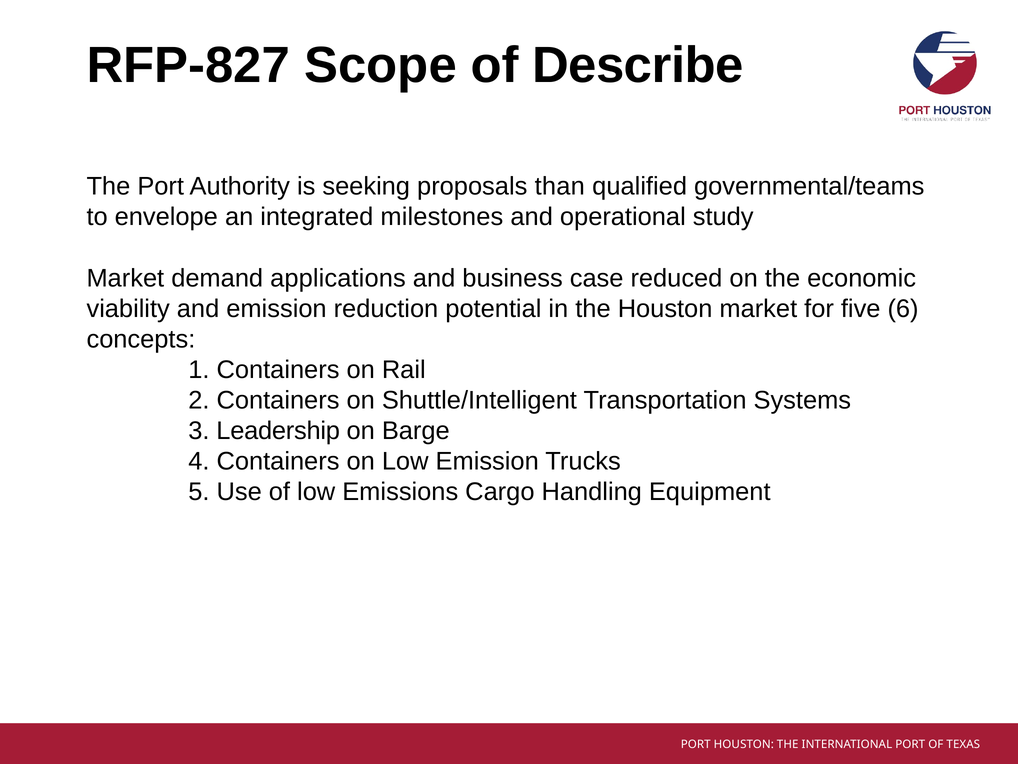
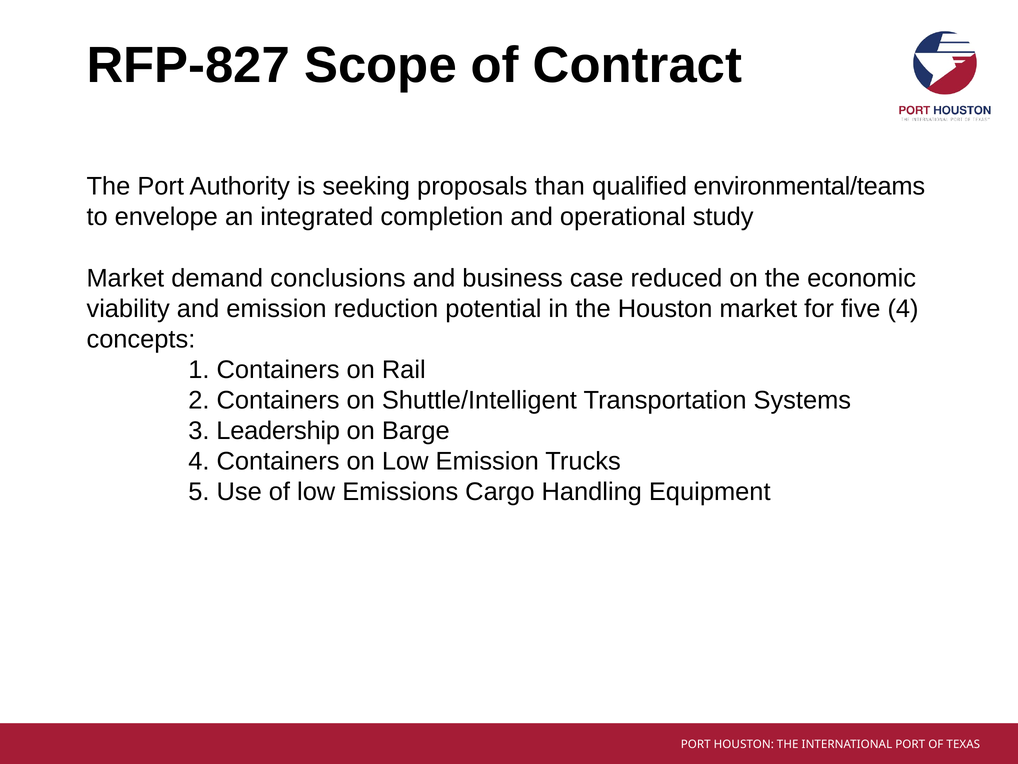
Describe: Describe -> Contract (638, 65)
governmental/teams: governmental/teams -> environmental/teams (809, 186)
milestones: milestones -> completion (442, 217)
applications: applications -> conclusions (338, 278)
five 6: 6 -> 4 (903, 308)
